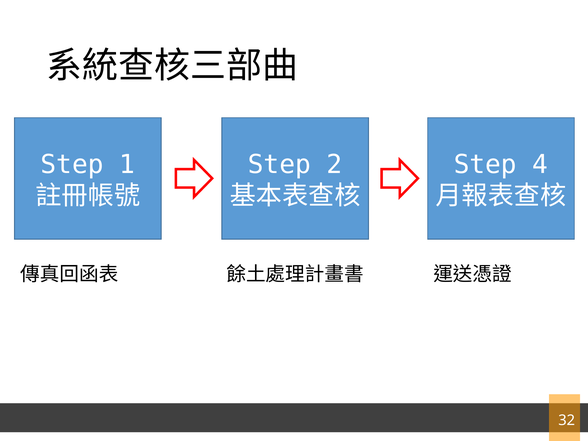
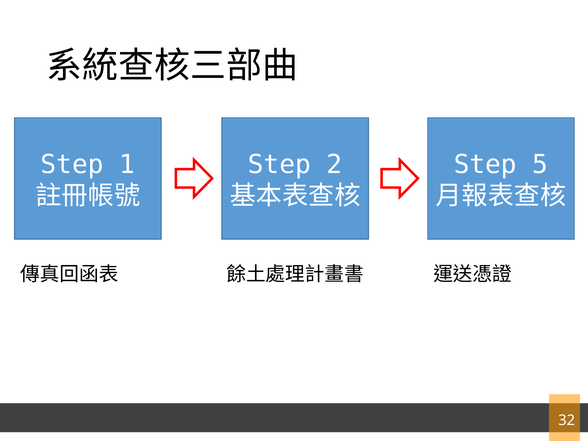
4: 4 -> 5 (540, 165)
